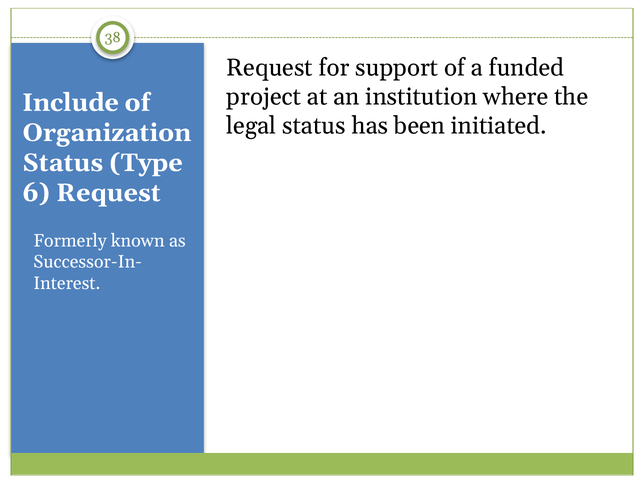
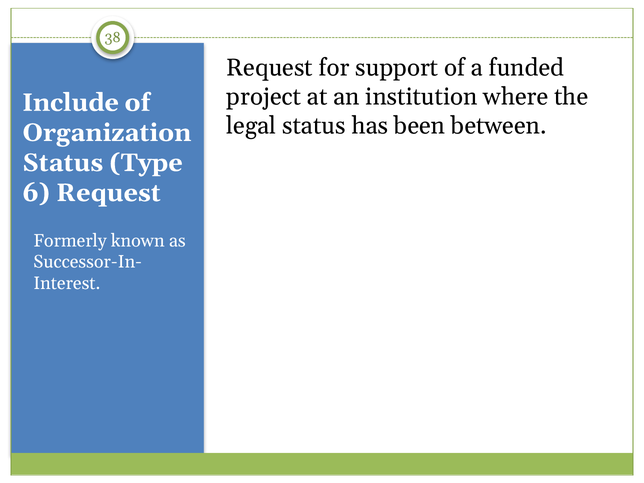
initiated: initiated -> between (499, 126)
